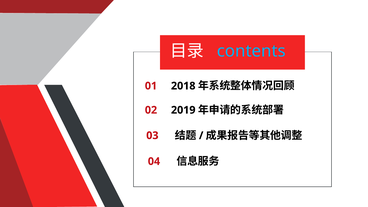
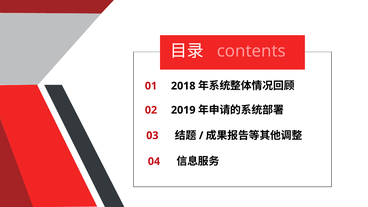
contents colour: light blue -> pink (251, 51)
